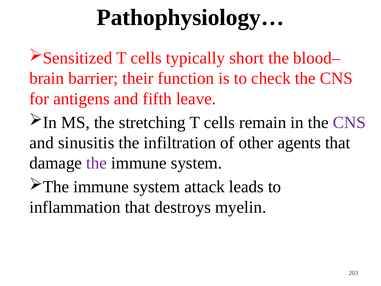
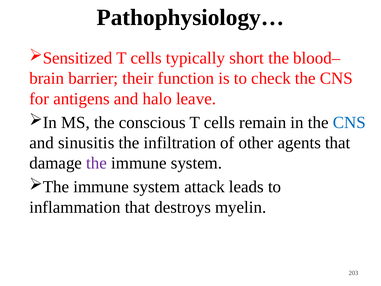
fifth: fifth -> halo (157, 99)
stretching: stretching -> conscious (152, 122)
CNS colour: purple -> blue (349, 122)
